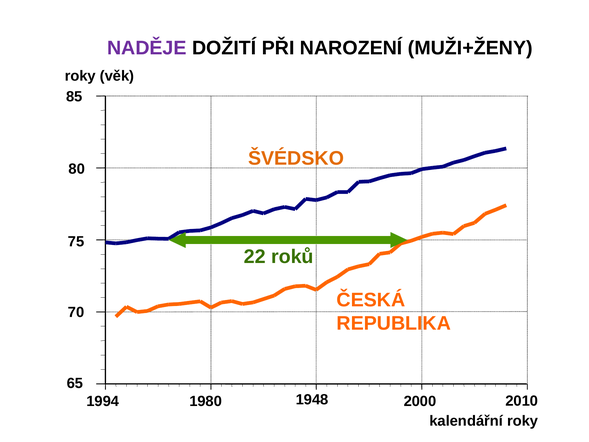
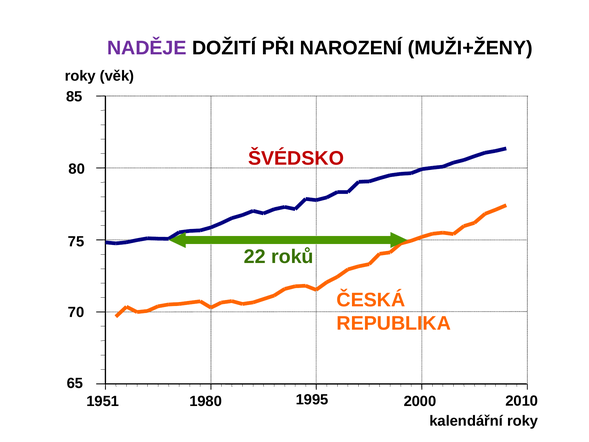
ŠVÉDSKO colour: orange -> red (296, 158)
1994: 1994 -> 1951 (103, 401)
1948: 1948 -> 1995 (312, 399)
